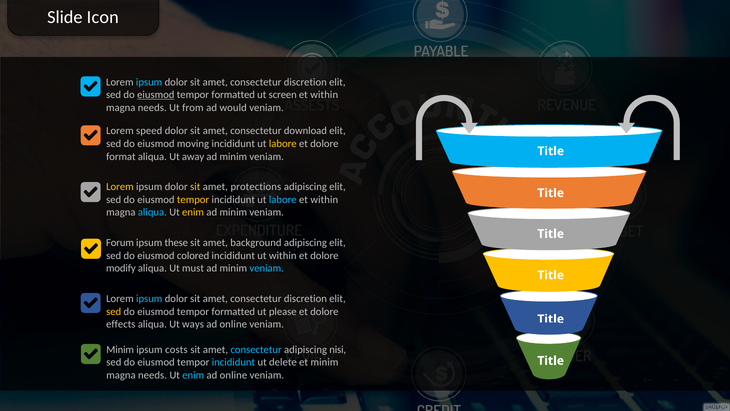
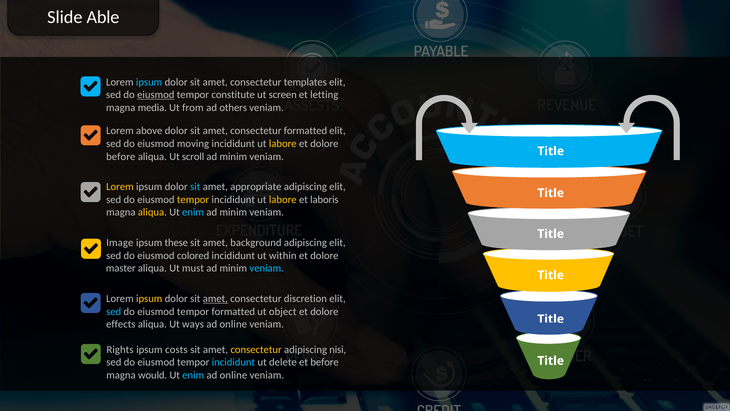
Icon: Icon -> Able (103, 17)
discretion: discretion -> templates (305, 82)
formatted: formatted -> constitute (233, 95)
within: within -> letting (324, 95)
needs: needs -> media (152, 107)
would: would -> others (233, 107)
speed: speed -> above (149, 131)
consectetur download: download -> formatted (305, 131)
format: format -> before (121, 156)
away: away -> scroll (193, 156)
sit colour: yellow -> light blue (195, 187)
protections: protections -> appropriate (256, 187)
labore colour: light blue -> yellow (283, 199)
within: within -> laboris (324, 199)
aliqua colour: light blue -> yellow (152, 212)
enim colour: yellow -> light blue (193, 212)
Forum: Forum -> Image (120, 243)
modify: modify -> master (121, 268)
ipsum colour: light blue -> yellow (149, 298)
amet underline: none -> present (215, 298)
sed colour: yellow -> light blue (114, 311)
please: please -> object (283, 311)
Minim: Minim -> Rights (120, 349)
consectetur colour: light blue -> yellow (256, 349)
et minim: minim -> before (325, 362)
needs: needs -> would (153, 375)
